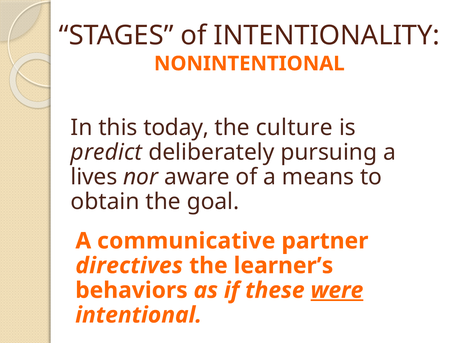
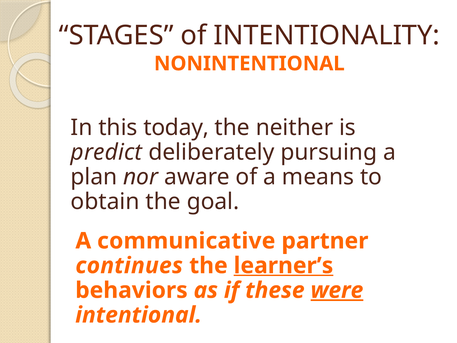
culture: culture -> neither (294, 128)
lives: lives -> plan (94, 177)
directives: directives -> continues (129, 265)
learner’s underline: none -> present (283, 265)
